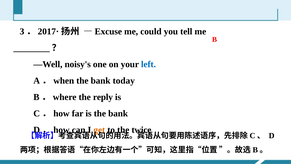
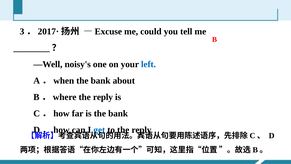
today: today -> about (124, 80)
get colour: orange -> blue (99, 130)
to the twice: twice -> reply (141, 130)
